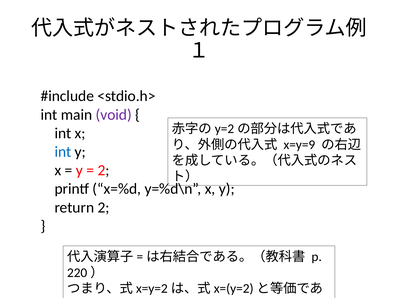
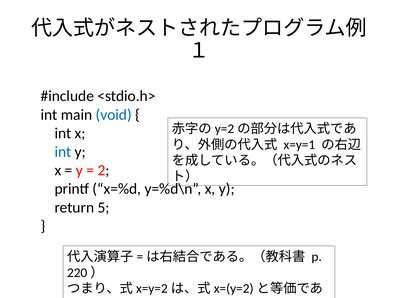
void colour: purple -> blue (114, 115)
x=y=9: x=y=9 -> x=y=1 (299, 145)
return 2: 2 -> 5 (104, 208)
